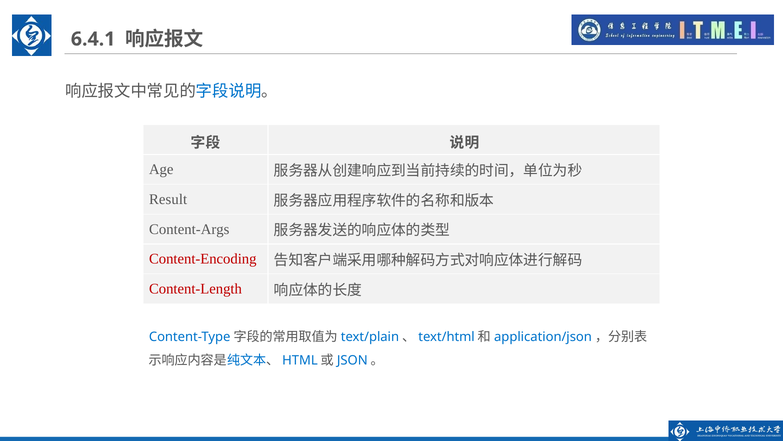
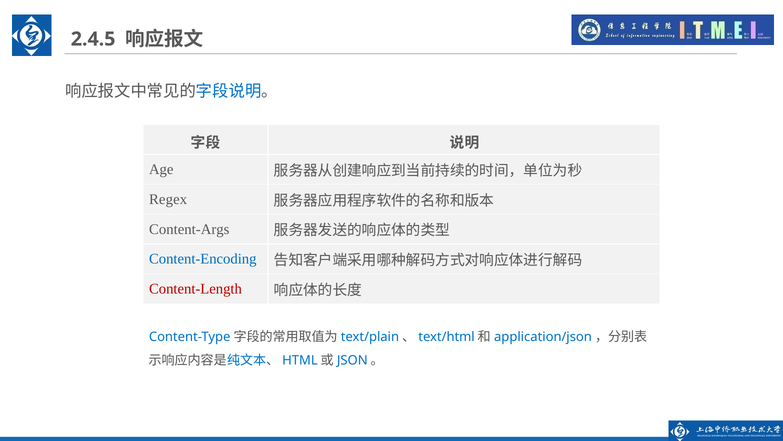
6.4.1: 6.4.1 -> 2.4.5 (93, 39)
Result: Result -> Regex (168, 199)
Content-Encoding colour: red -> blue (203, 259)
